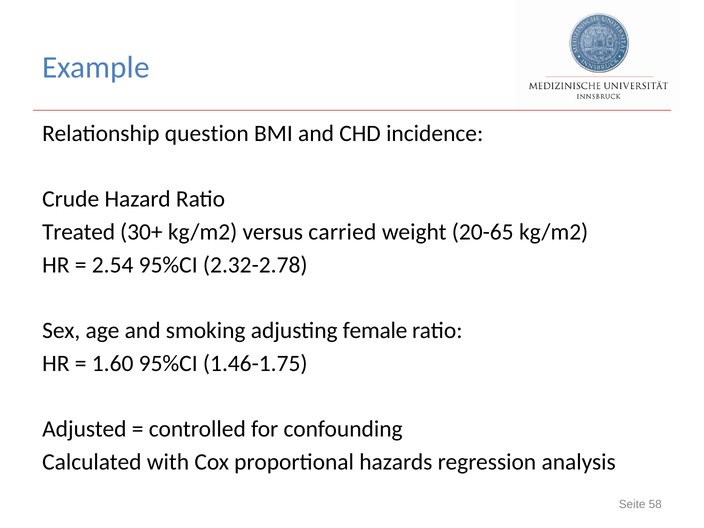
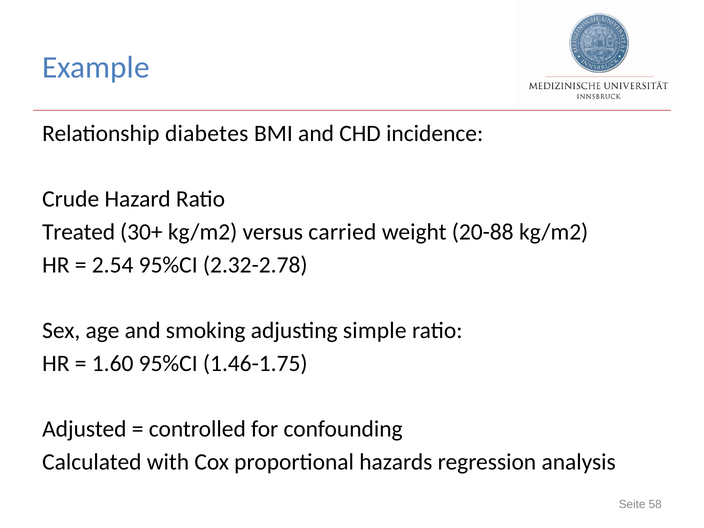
question: question -> diabetes (207, 134)
20-65: 20-65 -> 20-88 (483, 232)
female: female -> simple (375, 331)
